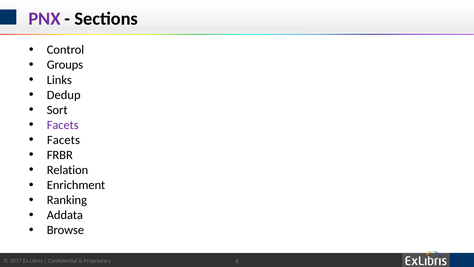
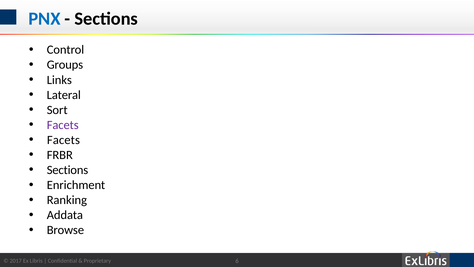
PNX colour: purple -> blue (44, 19)
Dedup: Dedup -> Lateral (64, 95)
Relation: Relation -> Sections (67, 170)
